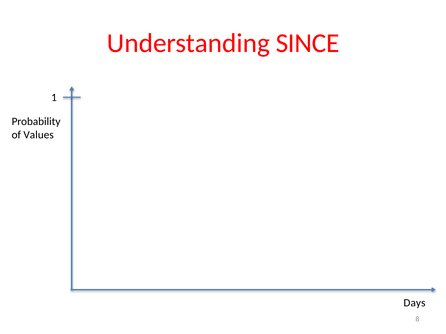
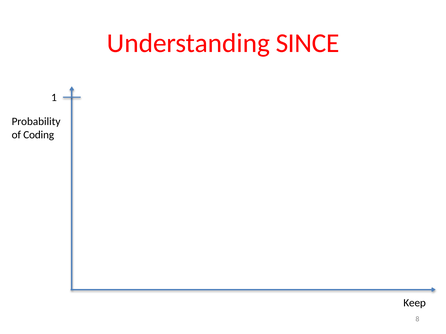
Values: Values -> Coding (39, 135)
Days: Days -> Keep (415, 303)
